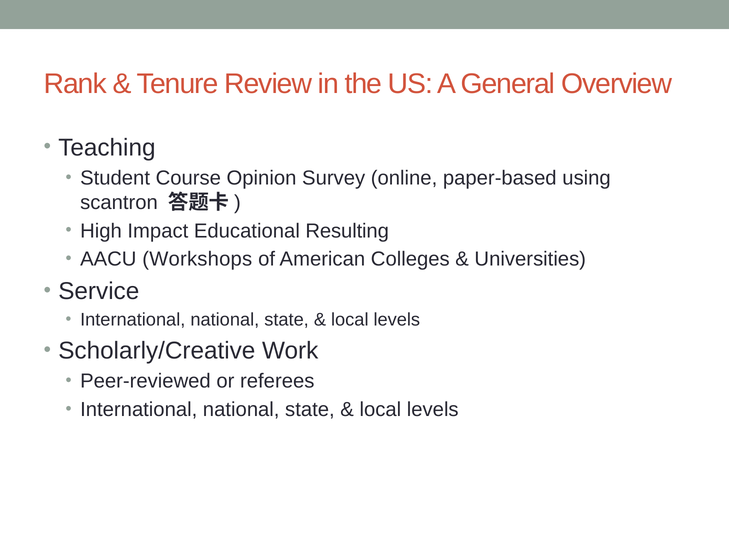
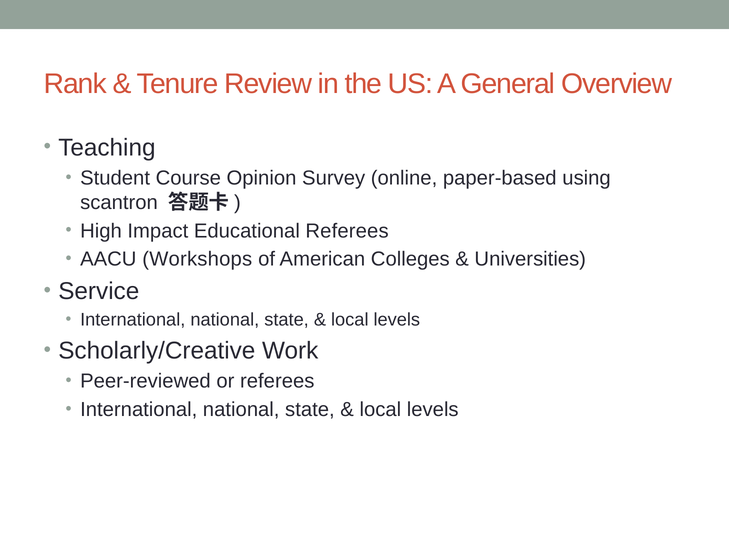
Educational Resulting: Resulting -> Referees (347, 231)
